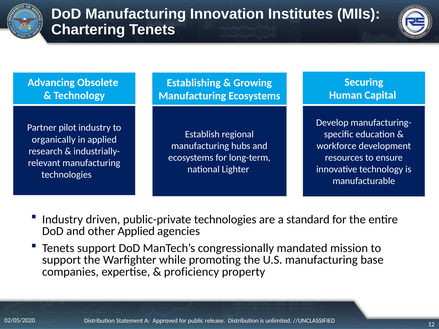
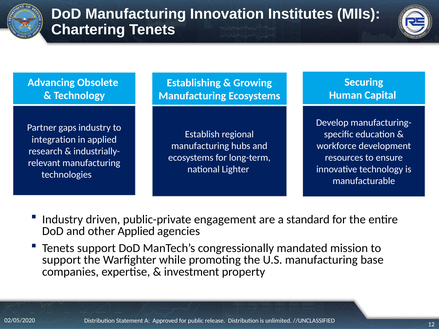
pilot: pilot -> gaps (68, 128)
organically: organically -> integration (54, 140)
public-private technologies: technologies -> engagement (225, 220)
proficiency: proficiency -> investment (192, 272)
